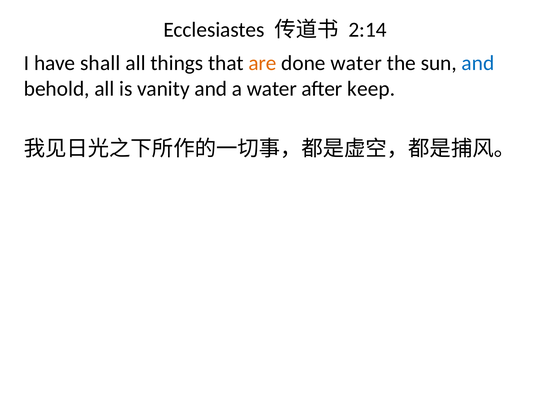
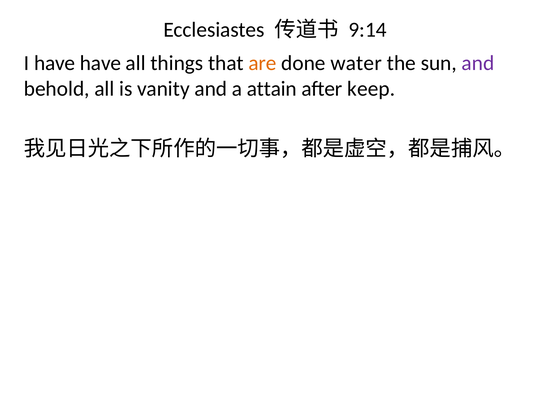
2:14: 2:14 -> 9:14 (368, 30)
have shall: shall -> have (101, 63)
and colour: blue -> purple (478, 63)
a water: water -> attain (272, 89)
